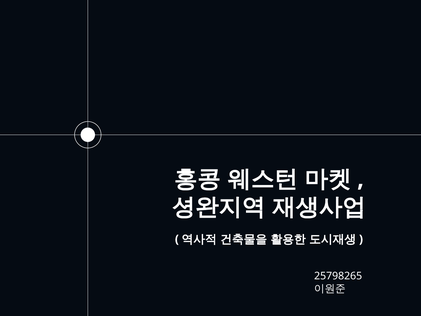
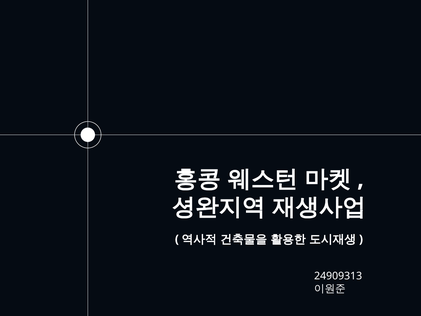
25798265: 25798265 -> 24909313 (338, 276)
